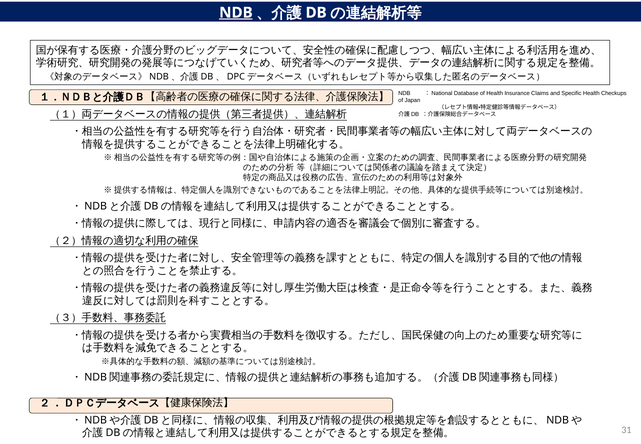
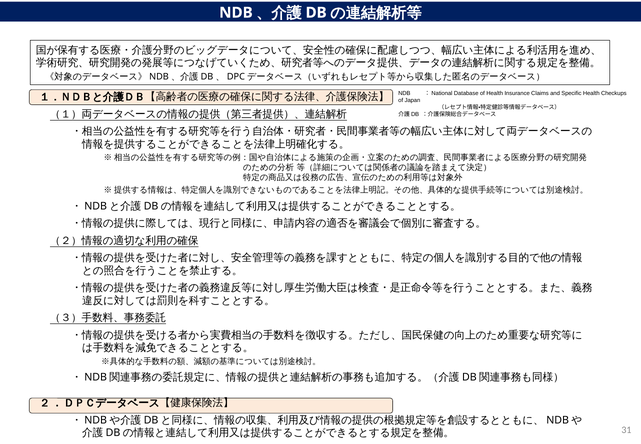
NDB underline: present -> none (236, 13)
